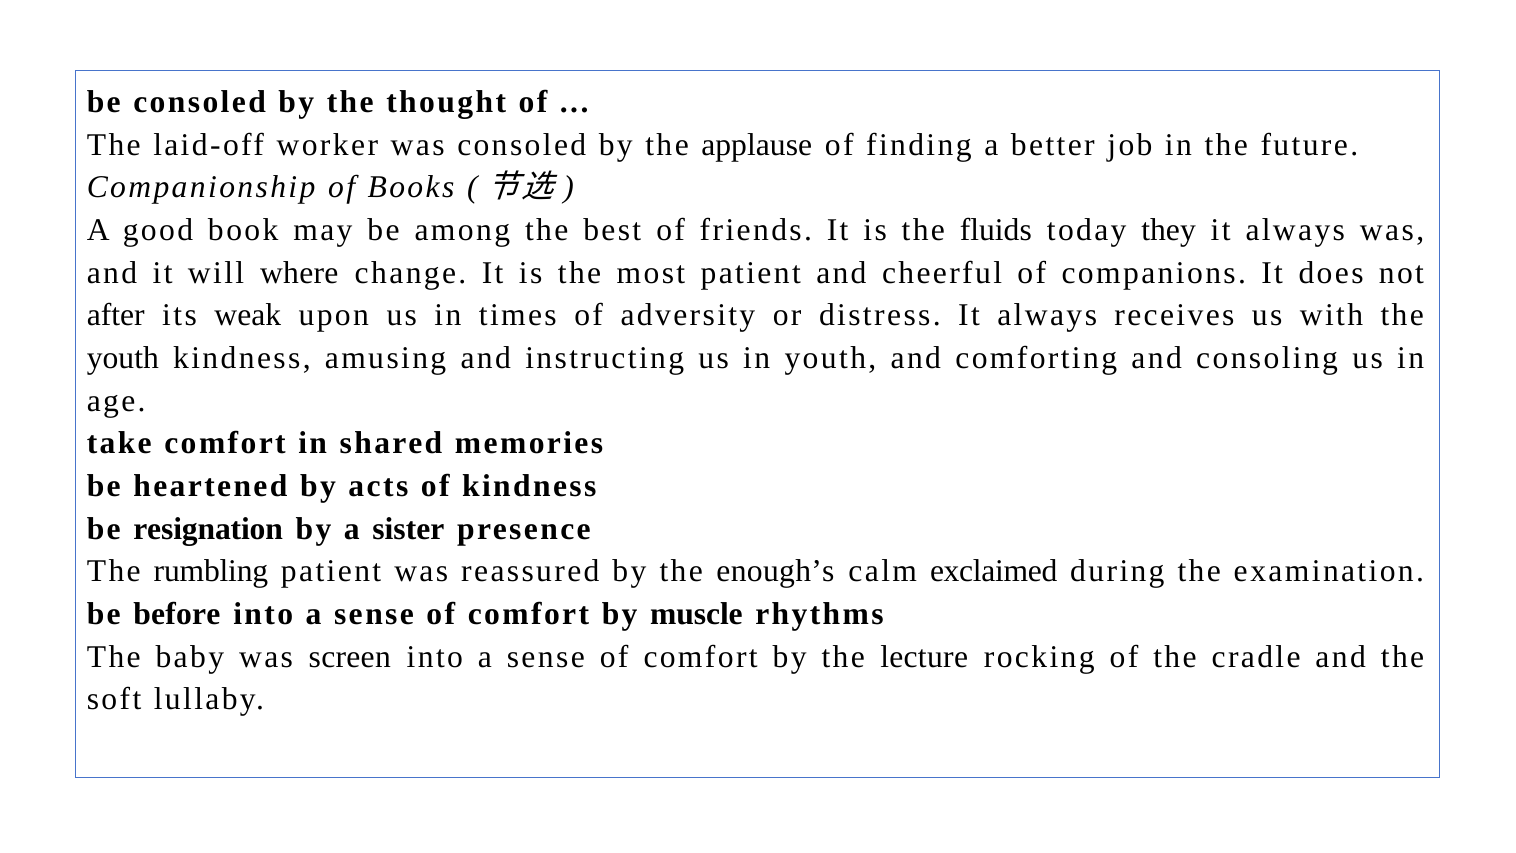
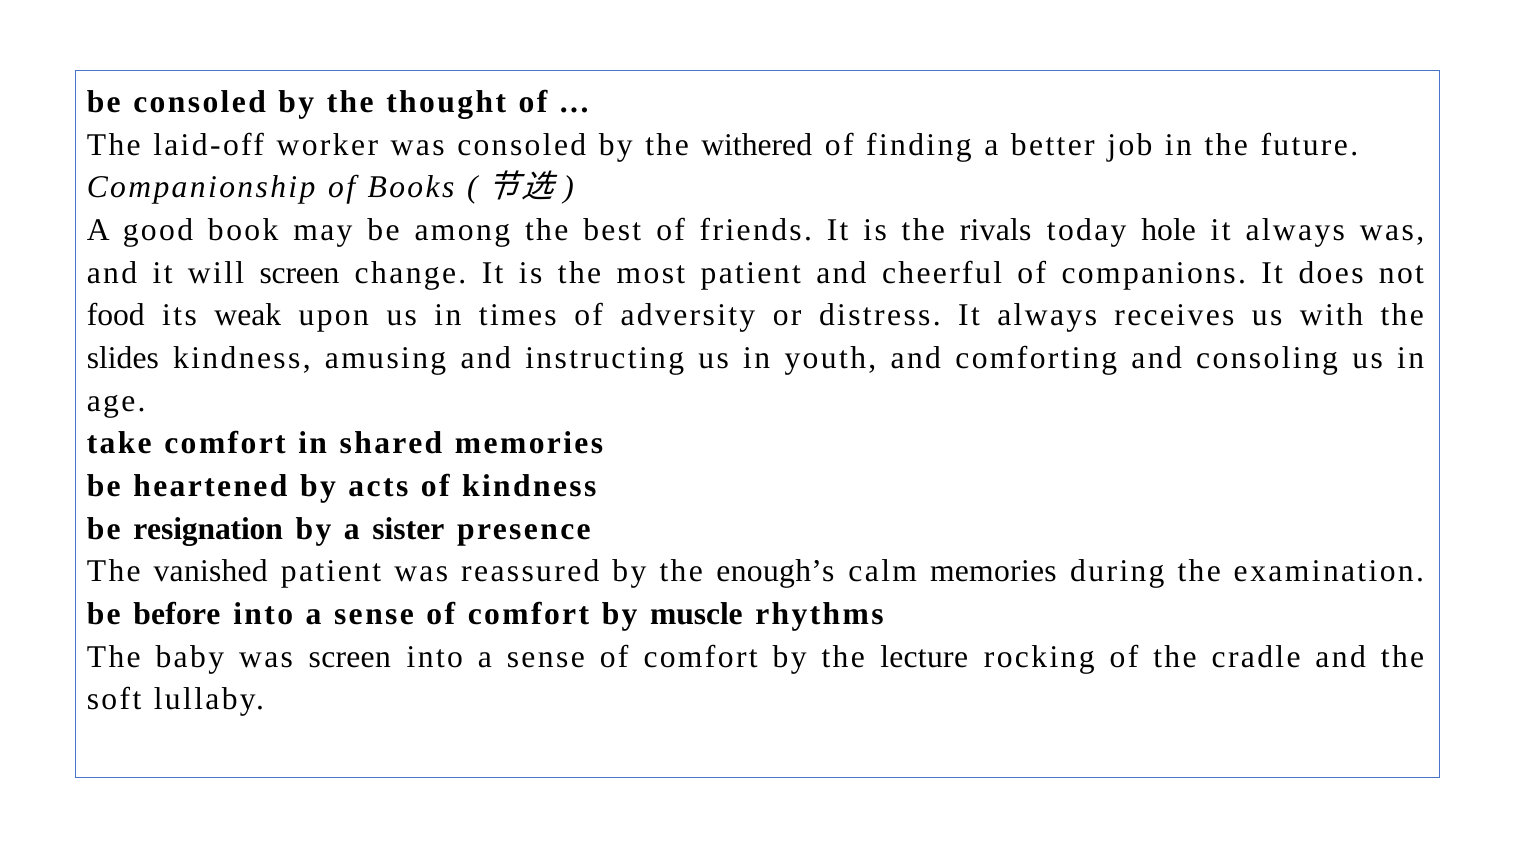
applause: applause -> withered (757, 145)
fluids: fluids -> rivals (996, 230)
they: they -> hole (1169, 230)
will where: where -> screen (299, 273)
after: after -> food (116, 315)
youth: youth -> slides (123, 358)
rumbling: rumbling -> vanished (211, 571)
calm exclaimed: exclaimed -> memories (993, 571)
